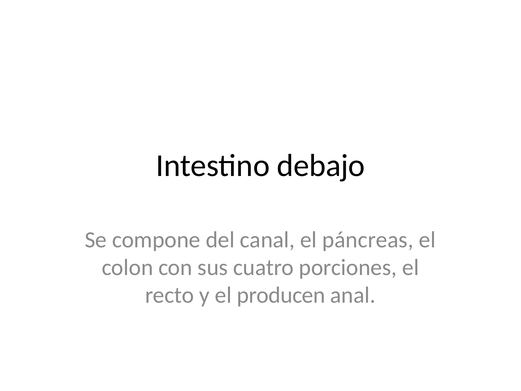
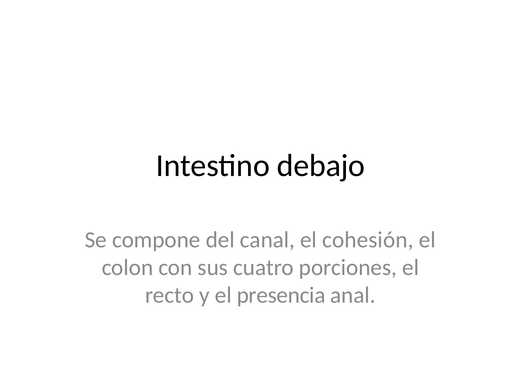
páncreas: páncreas -> cohesión (368, 240)
producen: producen -> presencia (281, 295)
